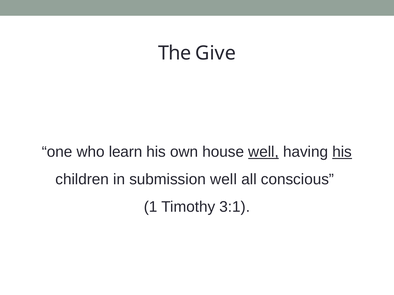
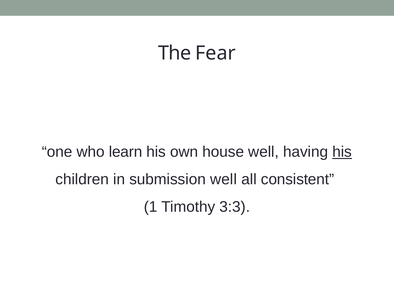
Give: Give -> Fear (216, 53)
well underline: present -> none (264, 152)
conscious: conscious -> consistent (298, 180)
3:1: 3:1 -> 3:3 (235, 207)
